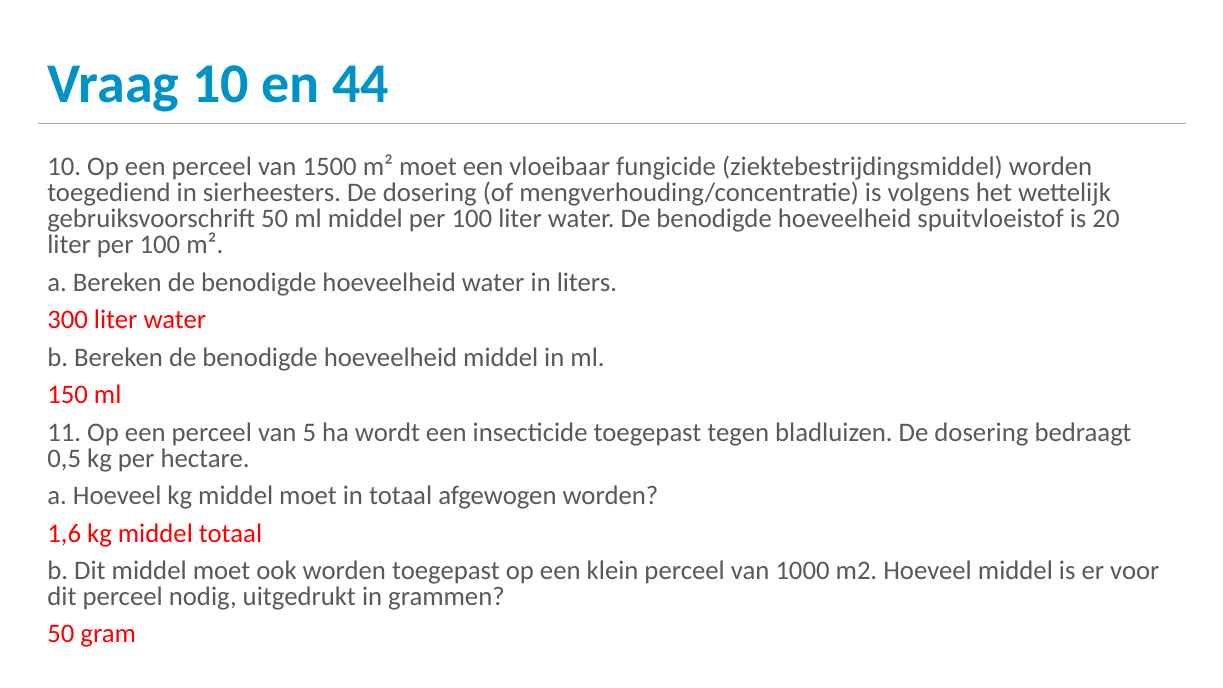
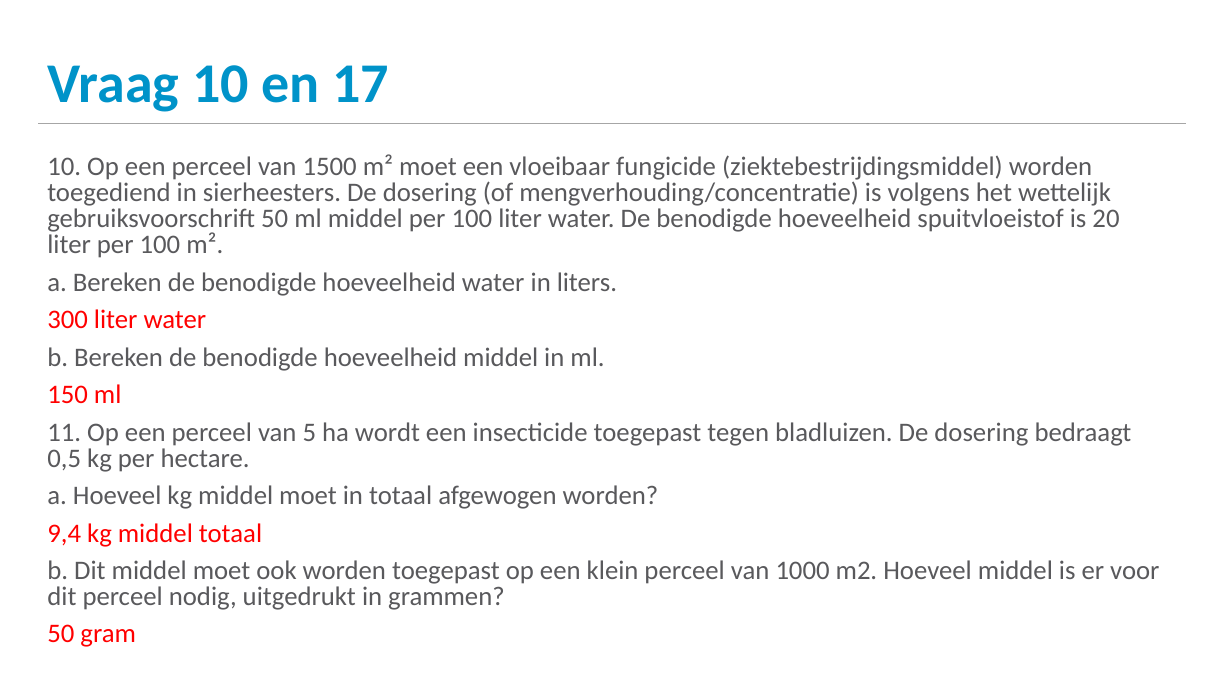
44: 44 -> 17 (361, 84)
1,6: 1,6 -> 9,4 (64, 533)
